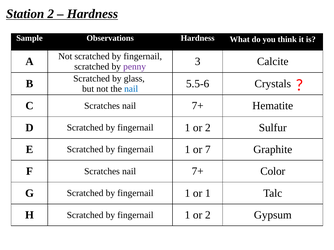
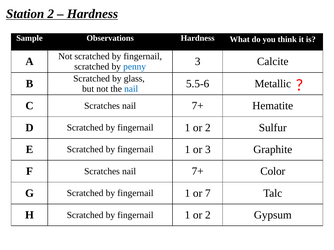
penny colour: purple -> blue (135, 67)
Crystals: Crystals -> Metallic (273, 84)
or 7: 7 -> 3 (208, 150)
or 1: 1 -> 7 (208, 194)
